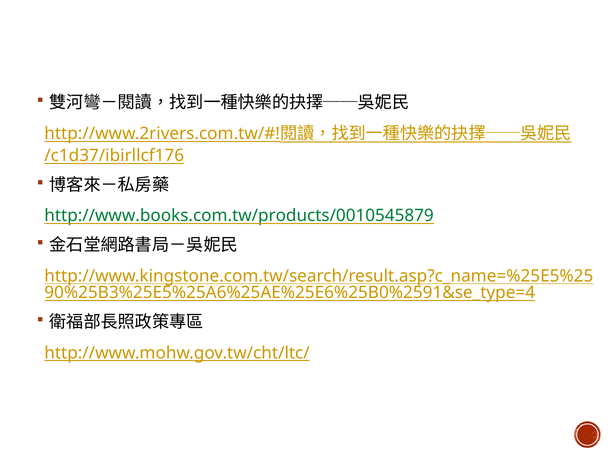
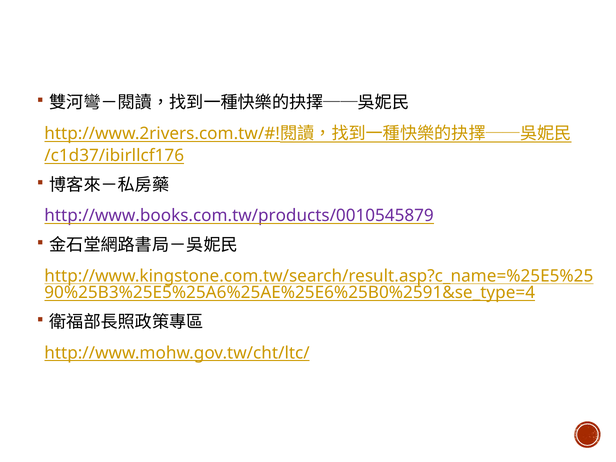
http://www.books.com.tw/products/0010545879 colour: green -> purple (239, 216)
